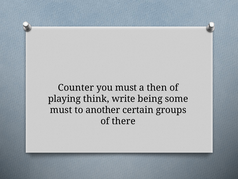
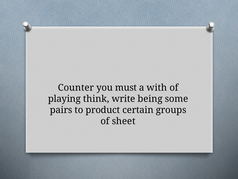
then: then -> with (157, 87)
must: must -> pairs (61, 110)
another: another -> product (103, 110)
there: there -> sheet (124, 121)
